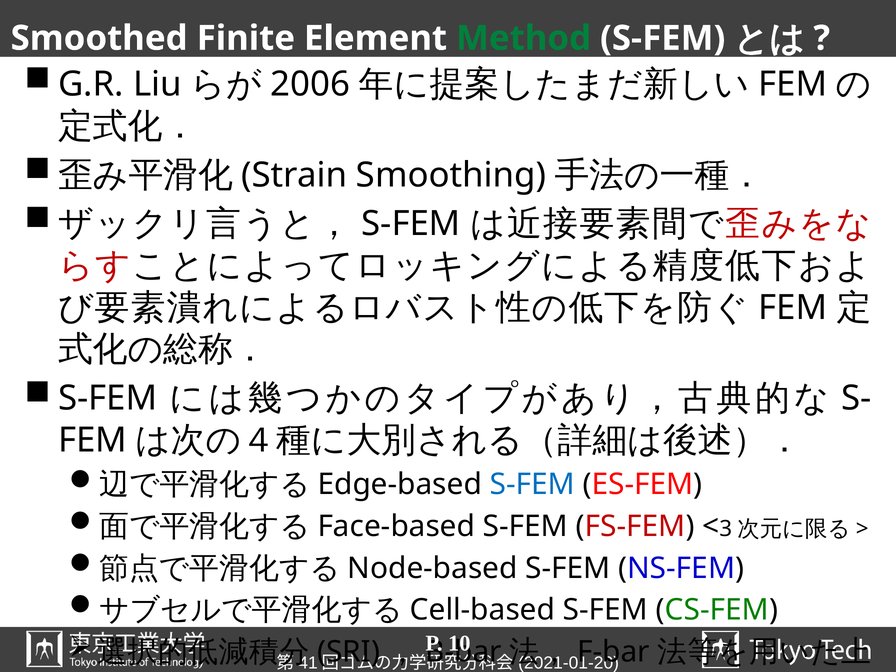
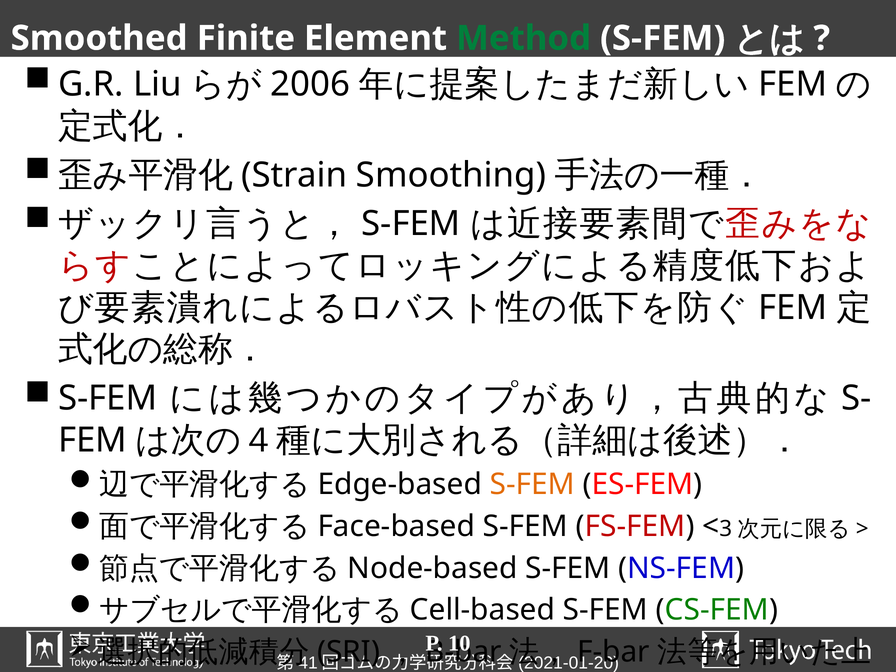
S-FEM colour: blue -> orange (532, 485)
